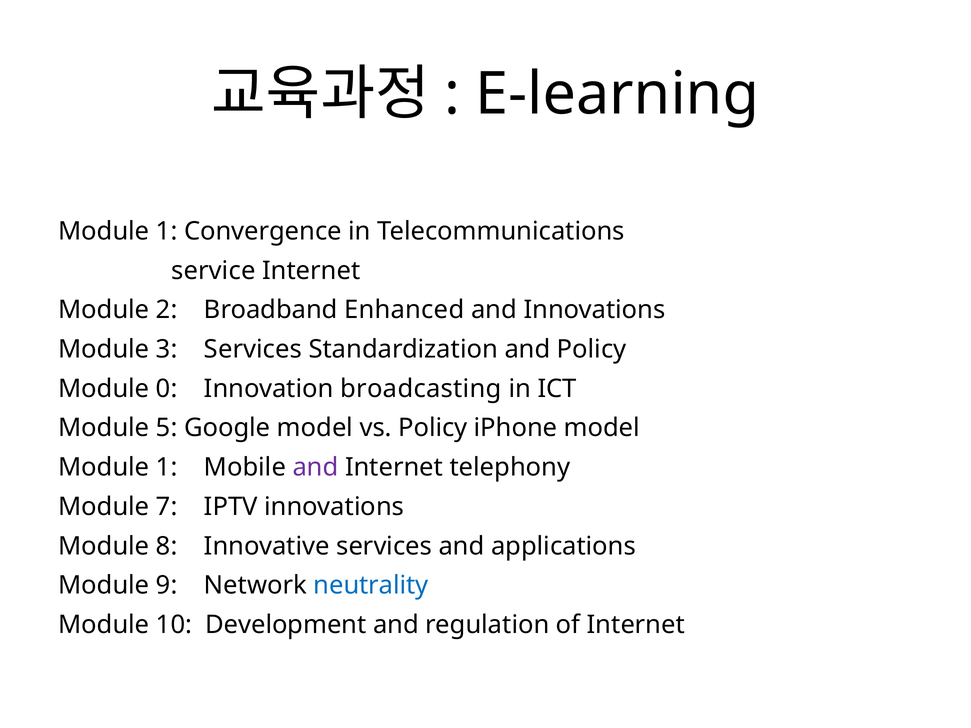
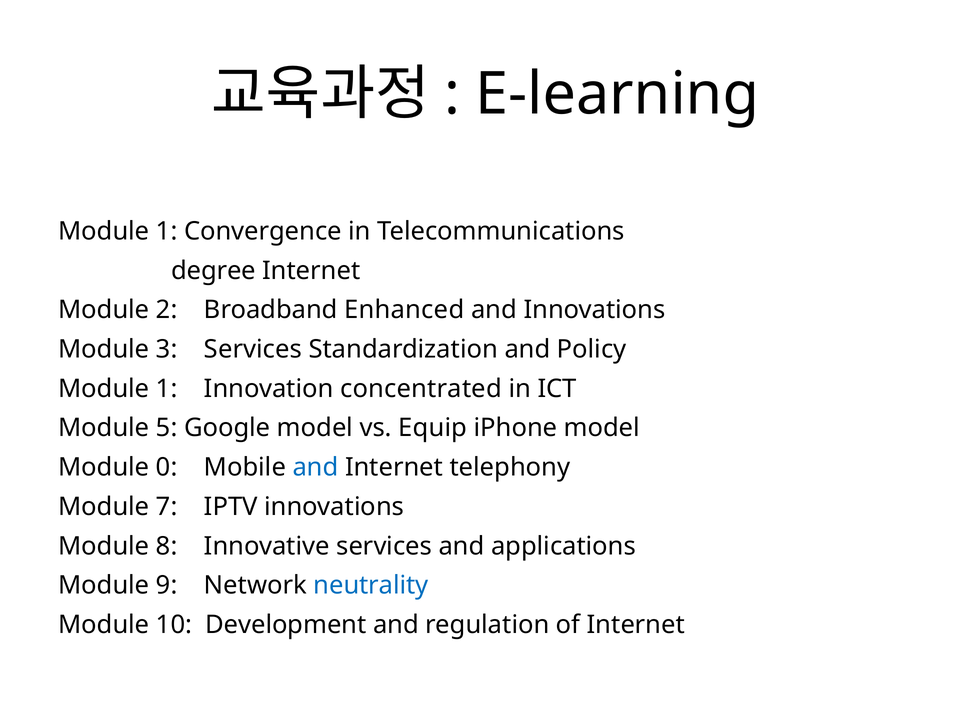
service: service -> degree (213, 271)
0: 0 -> 1 (167, 389)
broadcasting: broadcasting -> concentrated (421, 389)
vs Policy: Policy -> Equip (433, 428)
1: 1 -> 0 (167, 468)
and colour: purple -> blue (315, 468)
